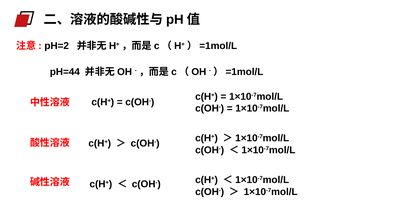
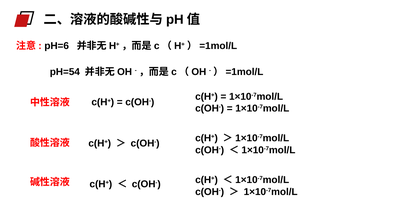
pH=2: pH=2 -> pH=6 (57, 46)
pH=44: pH=44 -> pH=54 (65, 72)
